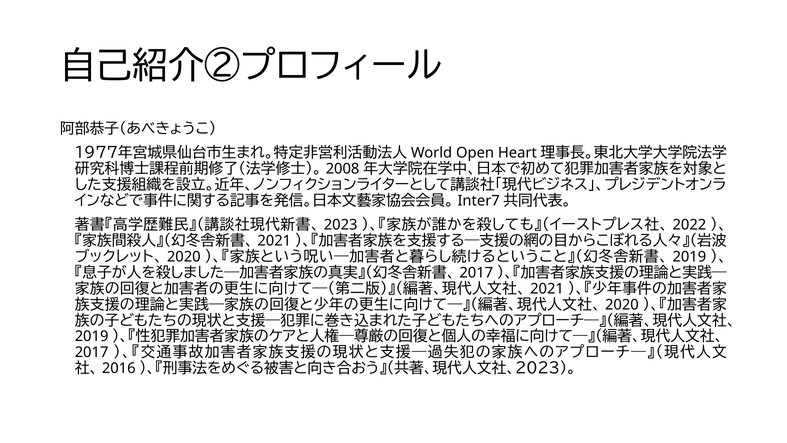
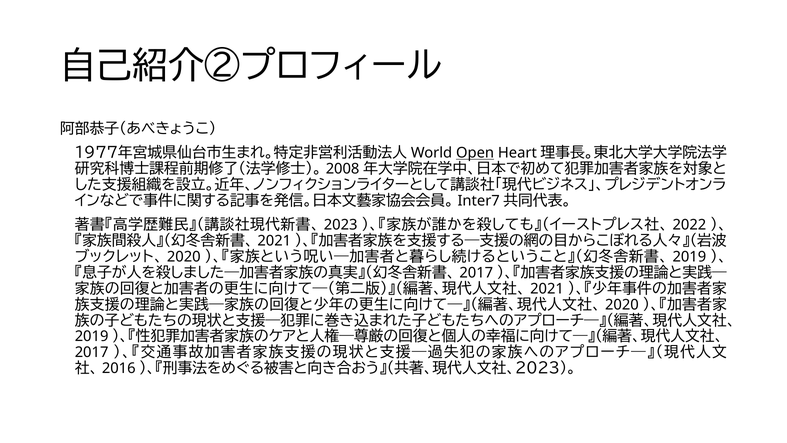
Open underline: none -> present (475, 153)
